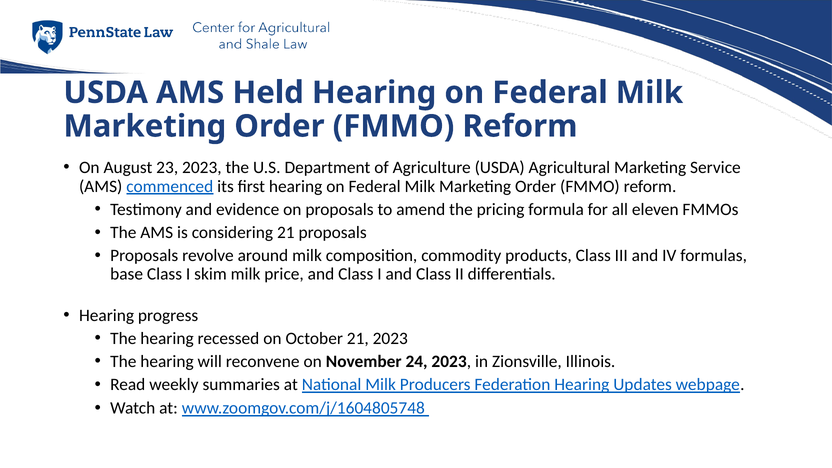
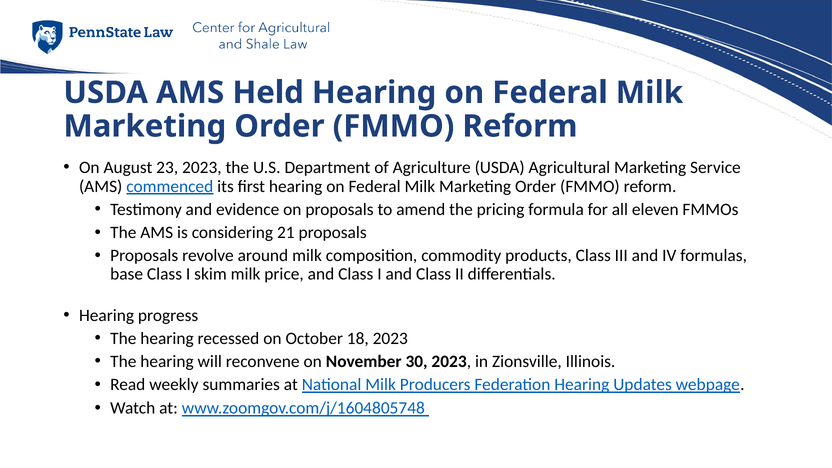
October 21: 21 -> 18 (358, 338)
24: 24 -> 30 (417, 361)
